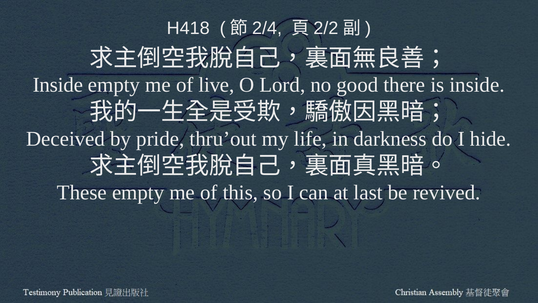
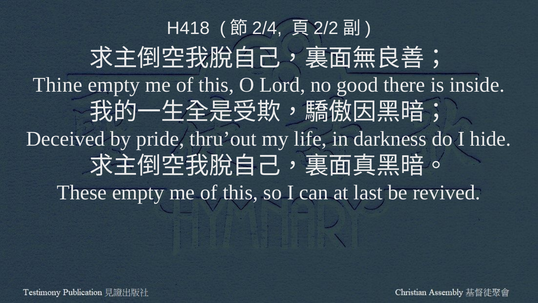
Inside: Inside -> Thine (58, 85)
live: live -> this (216, 85)
